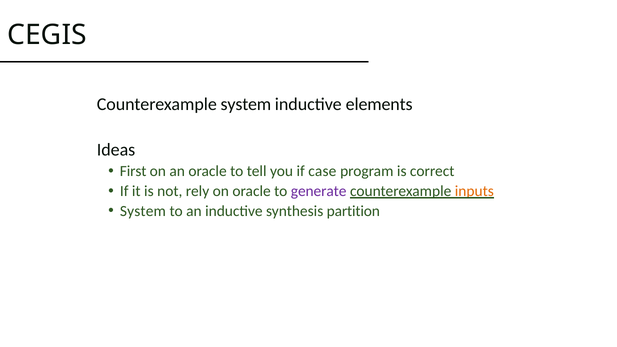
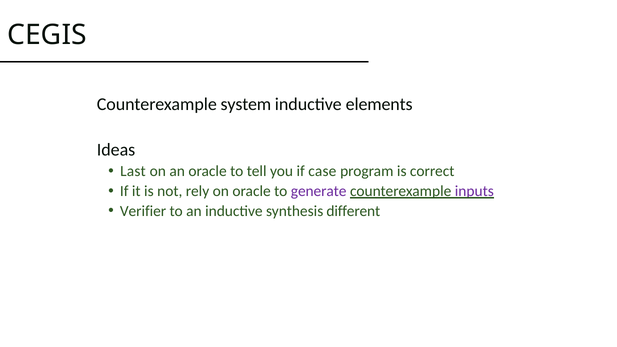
First: First -> Last (133, 171)
inputs colour: orange -> purple (474, 191)
System: System -> Verifier (143, 211)
partition: partition -> different (353, 211)
